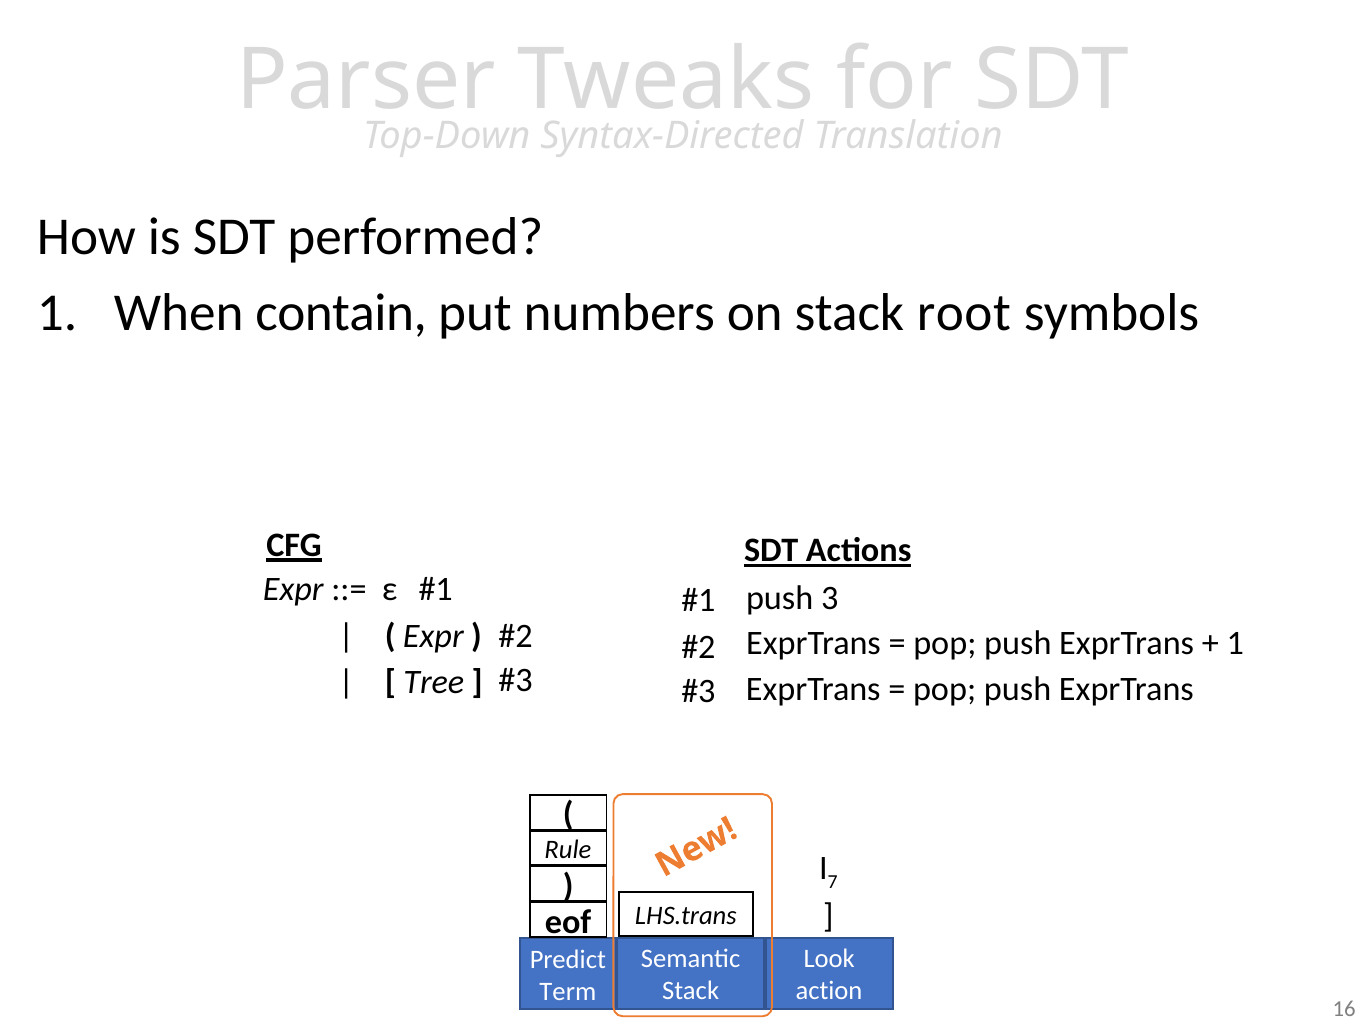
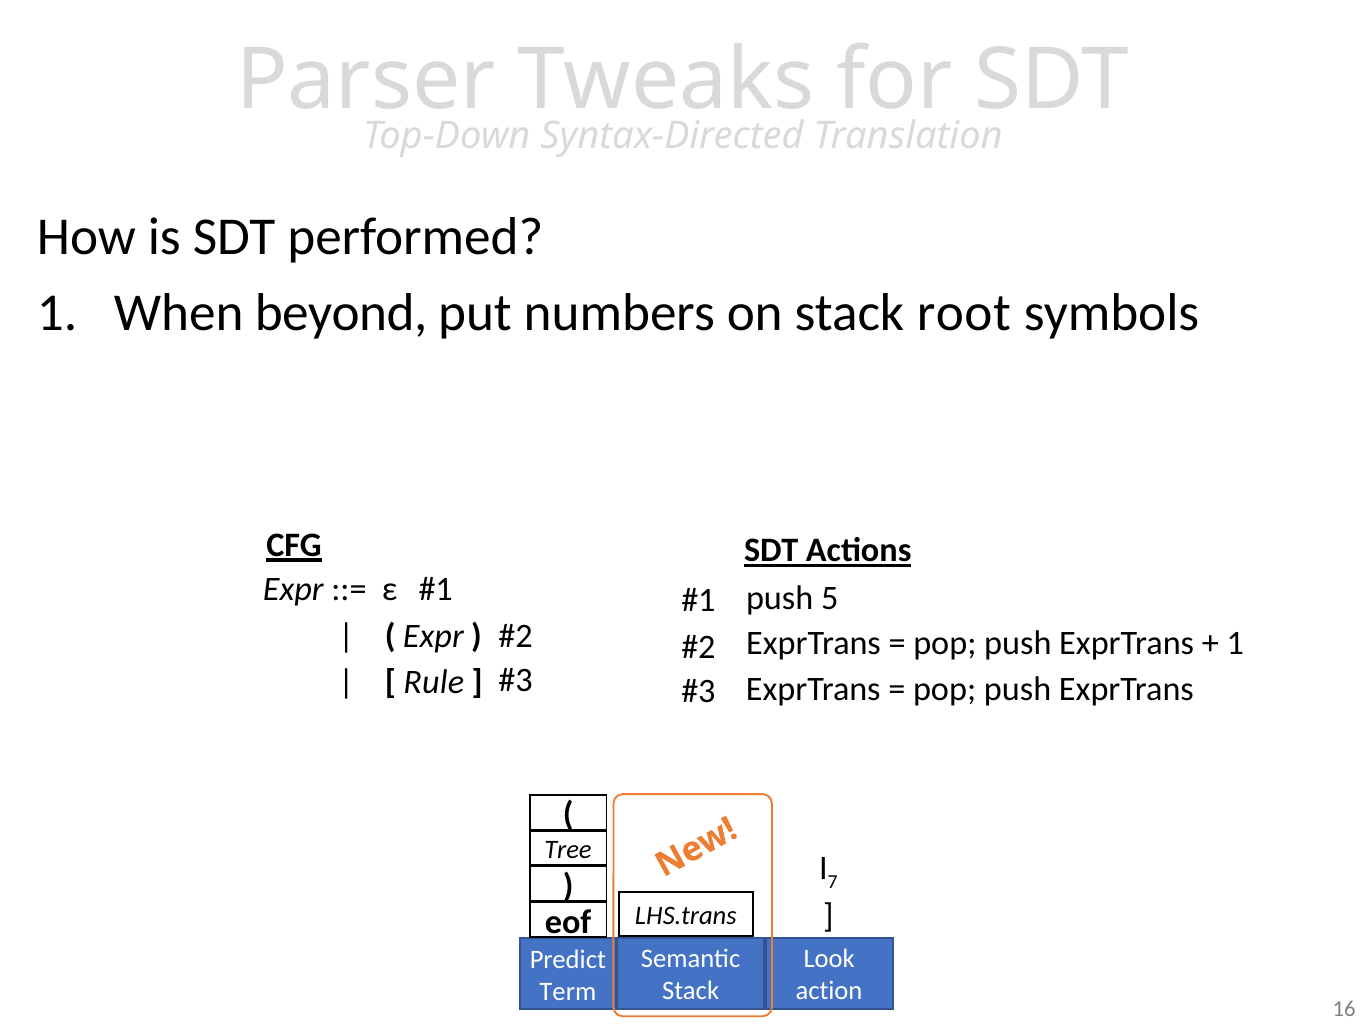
contain: contain -> beyond (341, 313)
3: 3 -> 5 (830, 598)
Tree: Tree -> Rule (434, 682)
Rule: Rule -> Tree (568, 850)
